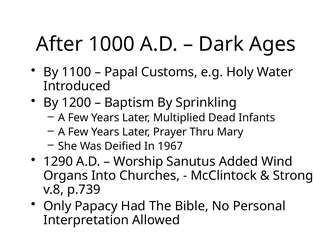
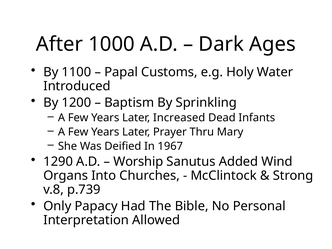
Multiplied: Multiplied -> Increased (179, 118)
